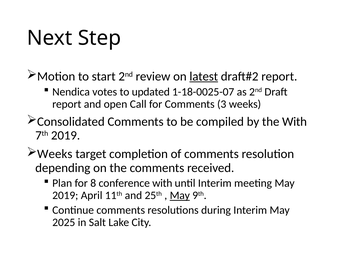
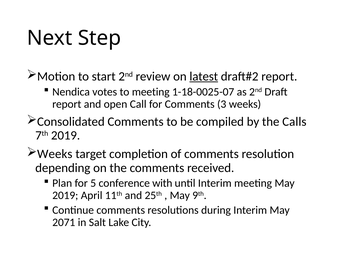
to updated: updated -> meeting (151, 92)
the With: With -> Calls (294, 122)
8: 8 -> 5 (93, 183)
May underline: present -> none (180, 195)
2025: 2025 -> 2071 (64, 222)
